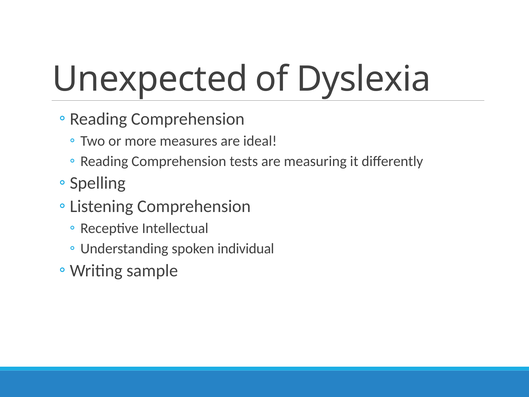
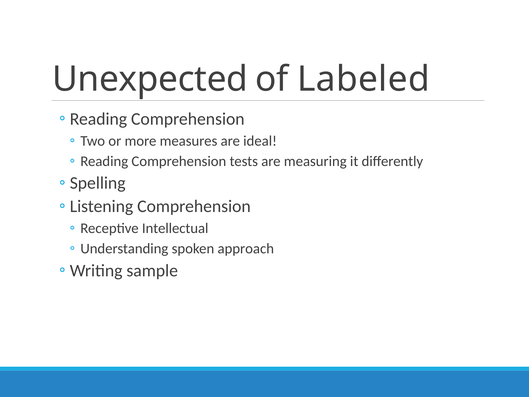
Dyslexia: Dyslexia -> Labeled (363, 79)
individual: individual -> approach (246, 249)
